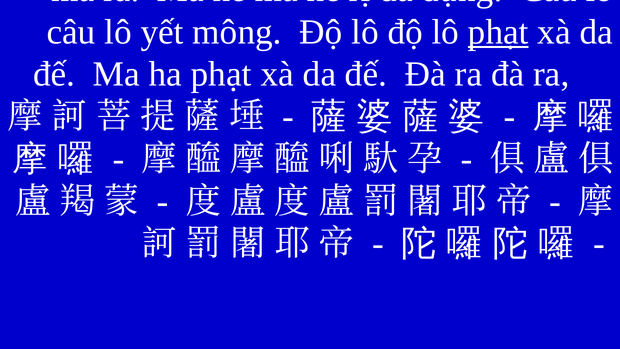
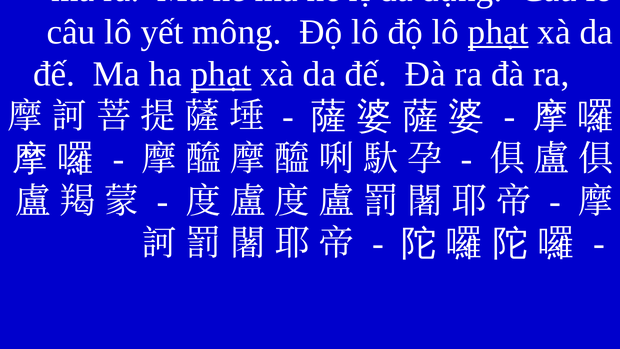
phạt underline: none -> present (221, 74)
